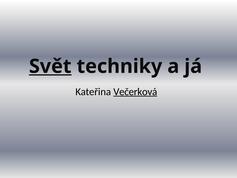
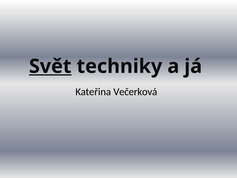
Večerková underline: present -> none (135, 92)
